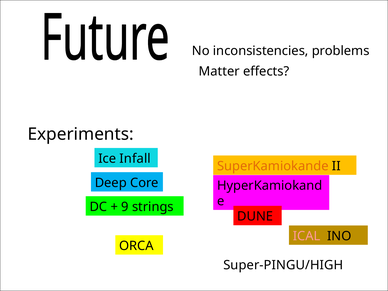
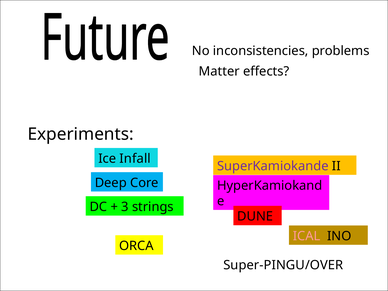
SuperKamiokande colour: orange -> purple (273, 166)
9: 9 -> 3 (125, 207)
Super-PINGU/HIGH: Super-PINGU/HIGH -> Super-PINGU/OVER (283, 265)
